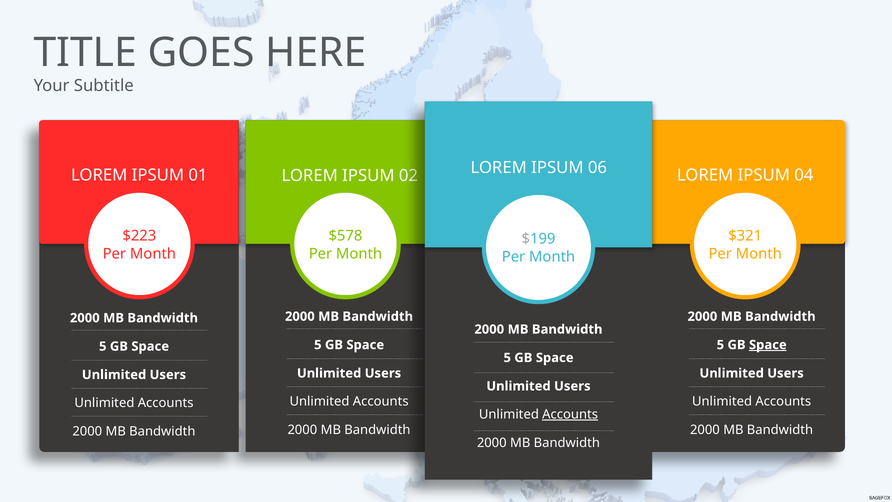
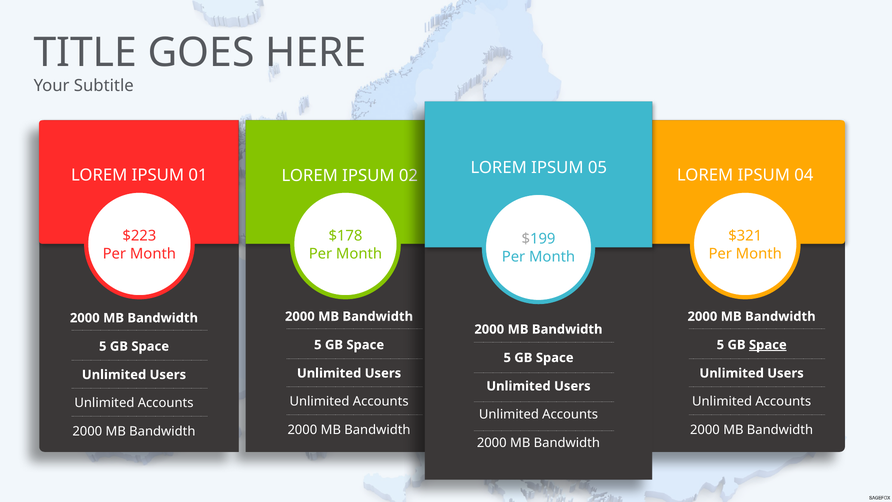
06: 06 -> 05 (597, 168)
$578: $578 -> $178 (345, 236)
Accounts underline: present -> none (570, 414)
